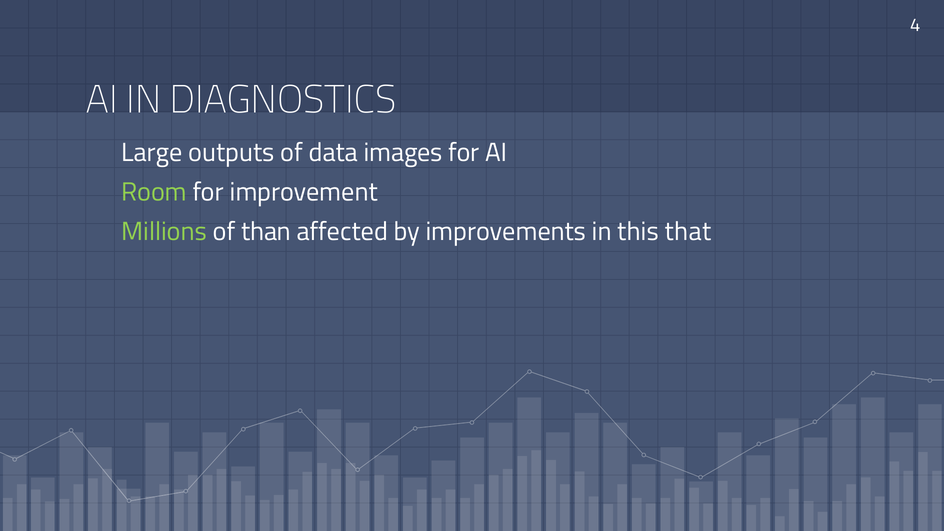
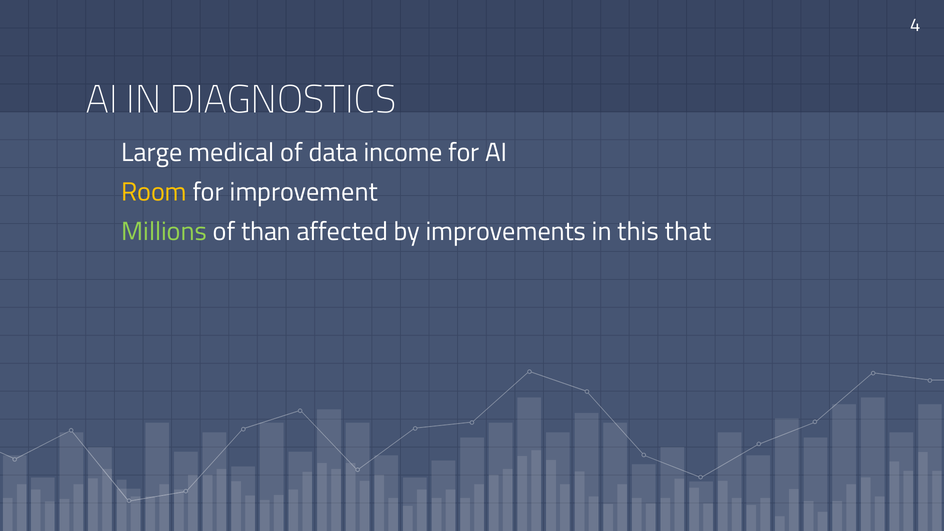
outputs: outputs -> medical (231, 153)
images: images -> income (403, 153)
Room colour: light green -> yellow (154, 192)
